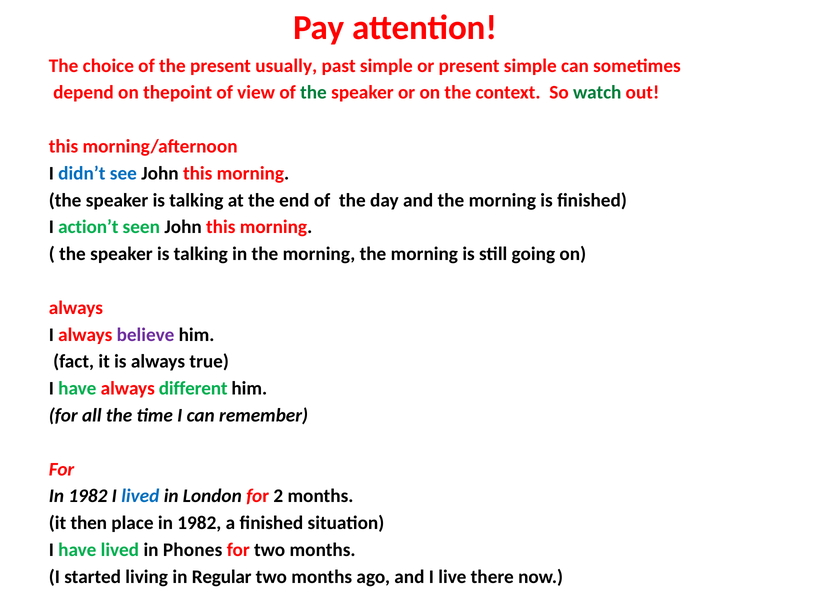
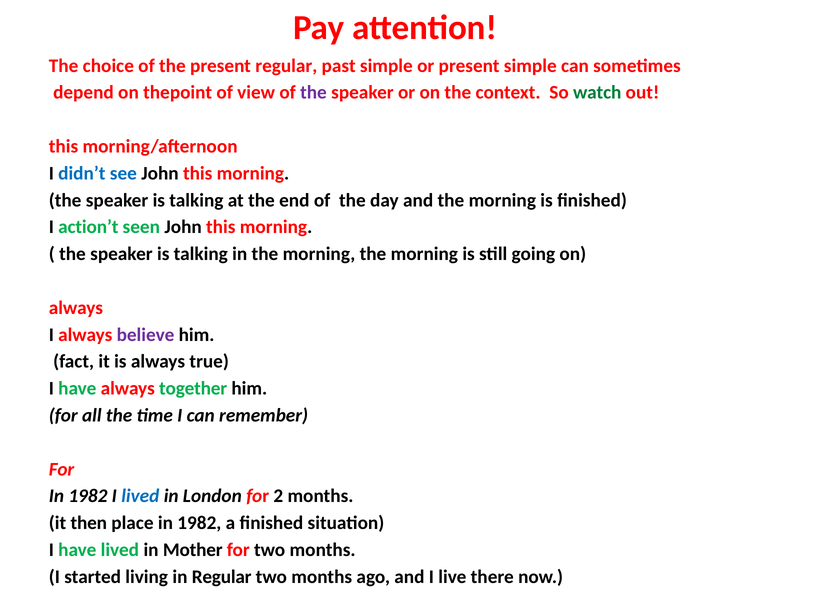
present usually: usually -> regular (286, 66)
the colour: green -> purple (313, 93)
different: different -> together (193, 389)
Phones: Phones -> Mother (193, 550)
